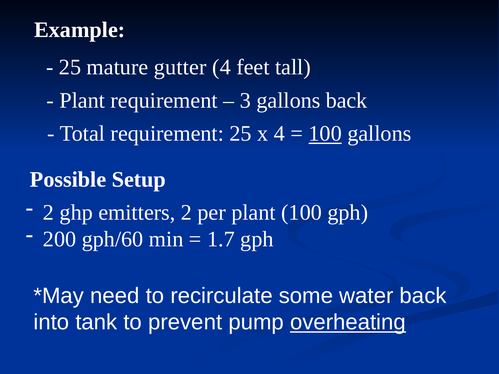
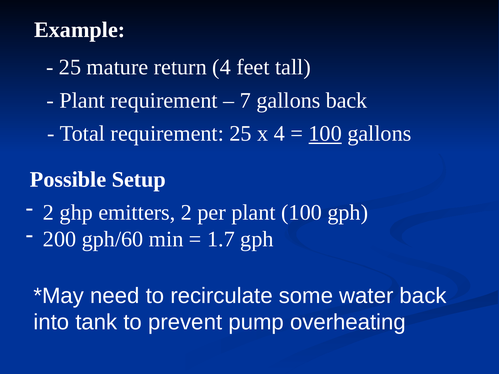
gutter: gutter -> return (180, 67)
3: 3 -> 7 (245, 100)
overheating underline: present -> none (348, 323)
